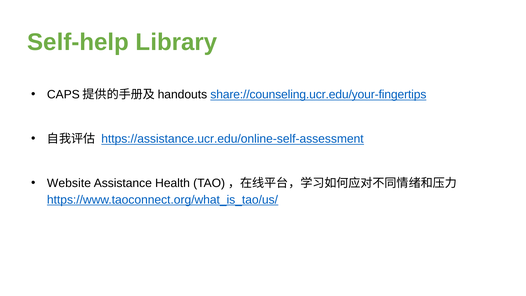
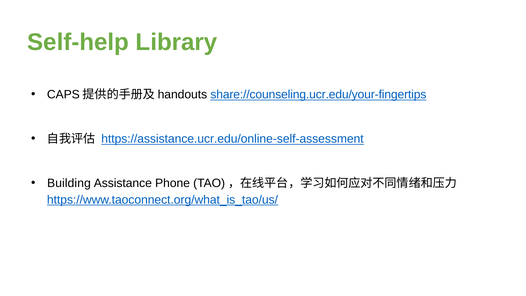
Website: Website -> Building (69, 183)
Health: Health -> Phone (173, 183)
